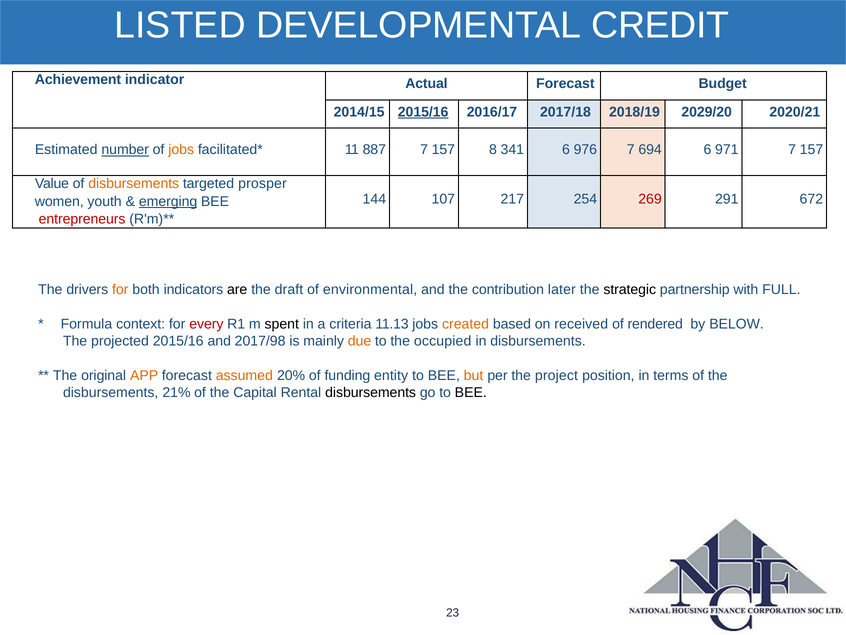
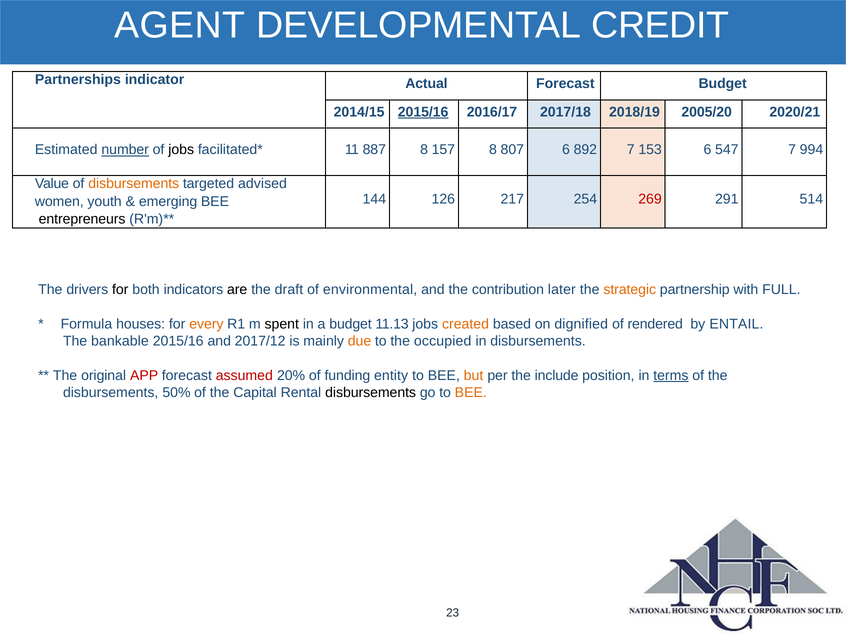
LISTED: LISTED -> AGENT (180, 25)
Achievement: Achievement -> Partnerships (78, 79)
2029/20: 2029/20 -> 2005/20 (707, 112)
jobs colour: orange -> black (181, 150)
887 7: 7 -> 8 (424, 150)
341: 341 -> 807 (512, 150)
976: 976 -> 892 (585, 150)
694: 694 -> 153 (650, 150)
971: 971 -> 547 (727, 150)
157: 157 -> 994 (811, 150)
prosper: prosper -> advised (263, 183)
107: 107 -> 126 (443, 199)
672: 672 -> 514 (811, 199)
emerging underline: present -> none (168, 201)
entrepreneurs colour: red -> black (82, 219)
for colour: orange -> black (120, 289)
strategic colour: black -> orange (630, 289)
context: context -> houses (141, 324)
every colour: red -> orange (206, 324)
a criteria: criteria -> budget (351, 324)
received: received -> dignified (581, 324)
BELOW: BELOW -> ENTAIL (736, 324)
projected: projected -> bankable (120, 341)
2017/98: 2017/98 -> 2017/12 (260, 341)
APP colour: orange -> red (144, 375)
assumed colour: orange -> red (244, 375)
project: project -> include (557, 375)
terms underline: none -> present (671, 375)
21%: 21% -> 50% (176, 392)
BEE colour: black -> orange (471, 392)
